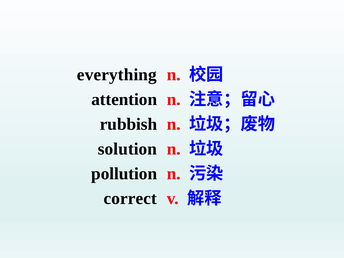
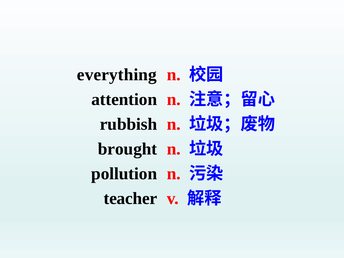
solution: solution -> brought (128, 149)
correct: correct -> teacher (130, 198)
